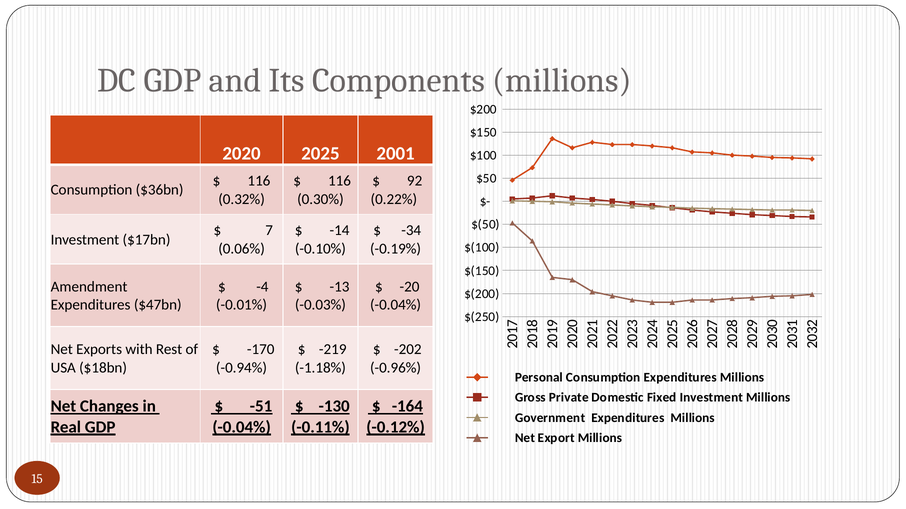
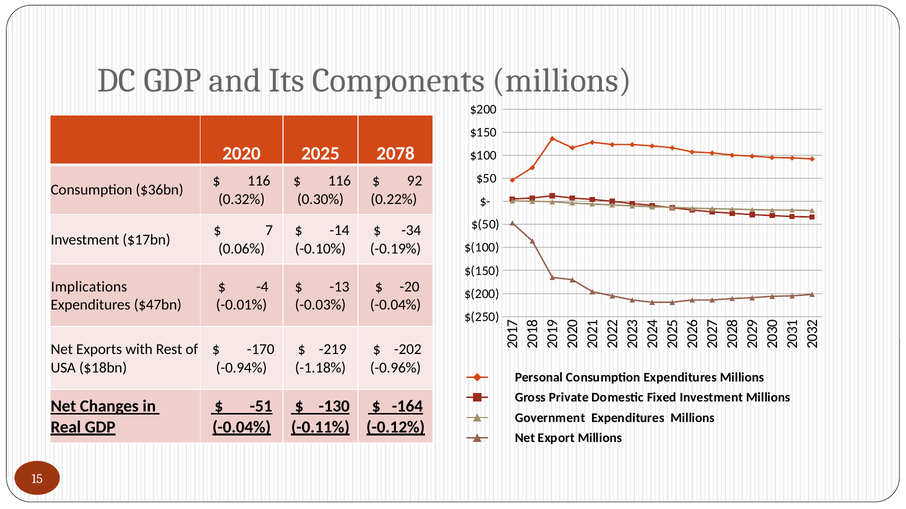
2001: 2001 -> 2078 (396, 154)
Amendment: Amendment -> Implications (89, 287)
